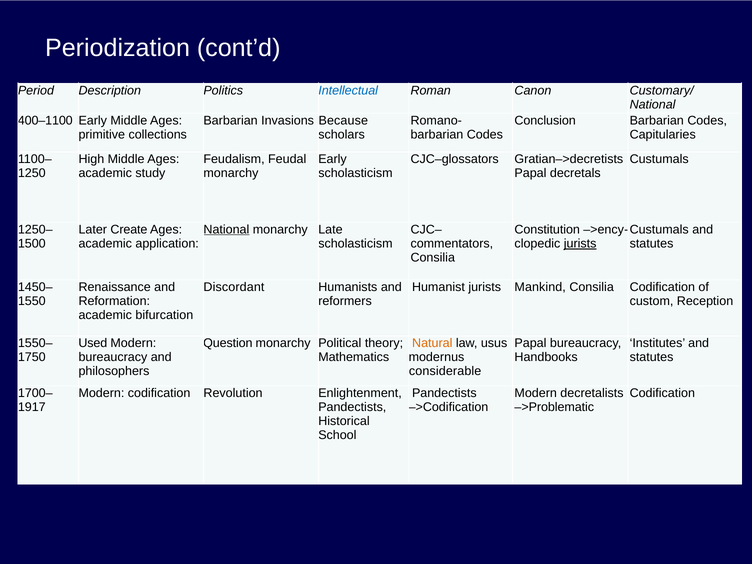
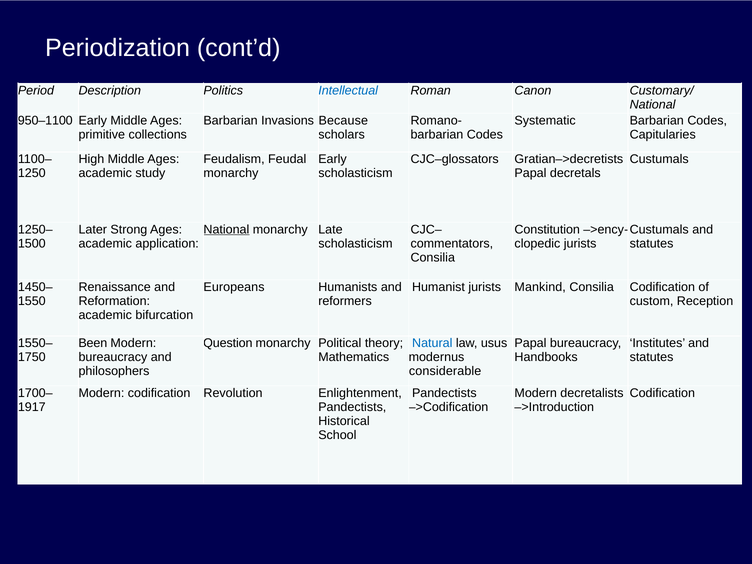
400–1100: 400–1100 -> 950–1100 (45, 121)
Conclusion: Conclusion -> Systematic (545, 121)
Create: Create -> Strong (129, 229)
jurists underline: present -> none (580, 243)
Discordant: Discordant -> Europeans (234, 287)
Used: Used -> Been (93, 343)
Natural colour: orange -> blue (432, 343)
–>Problematic: –>Problematic -> –>Introduction (554, 407)
